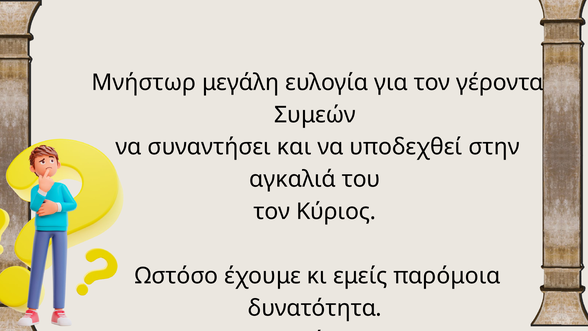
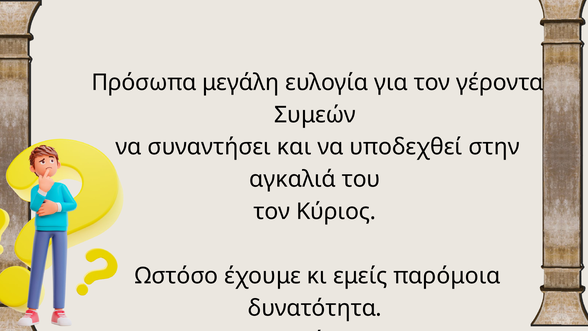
Μνήστωρ: Μνήστωρ -> Πρόσωπα (144, 83)
